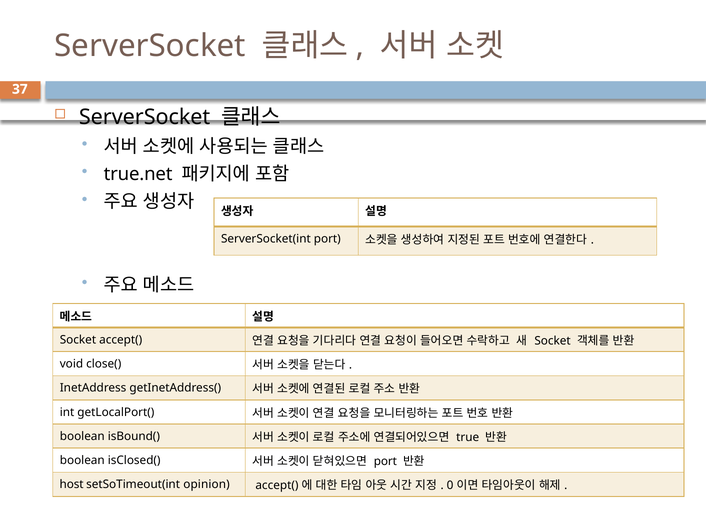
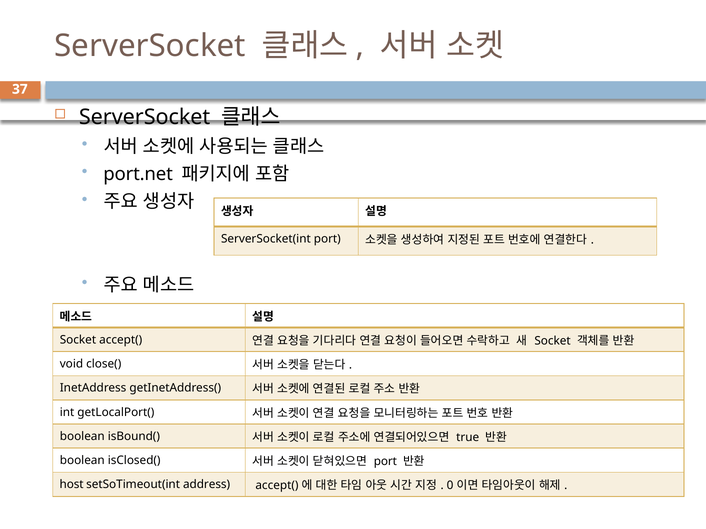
true.net: true.net -> port.net (138, 174)
opinion: opinion -> address (207, 485)
